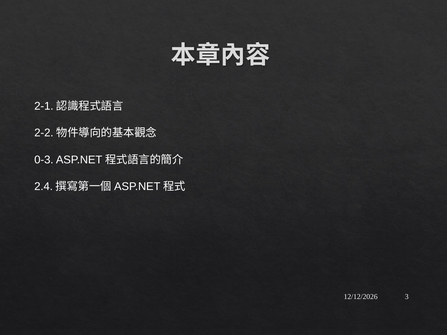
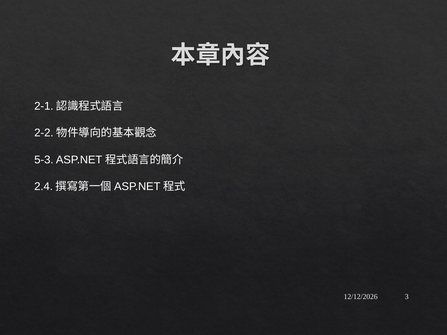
0-3: 0-3 -> 5-3 (44, 160)
